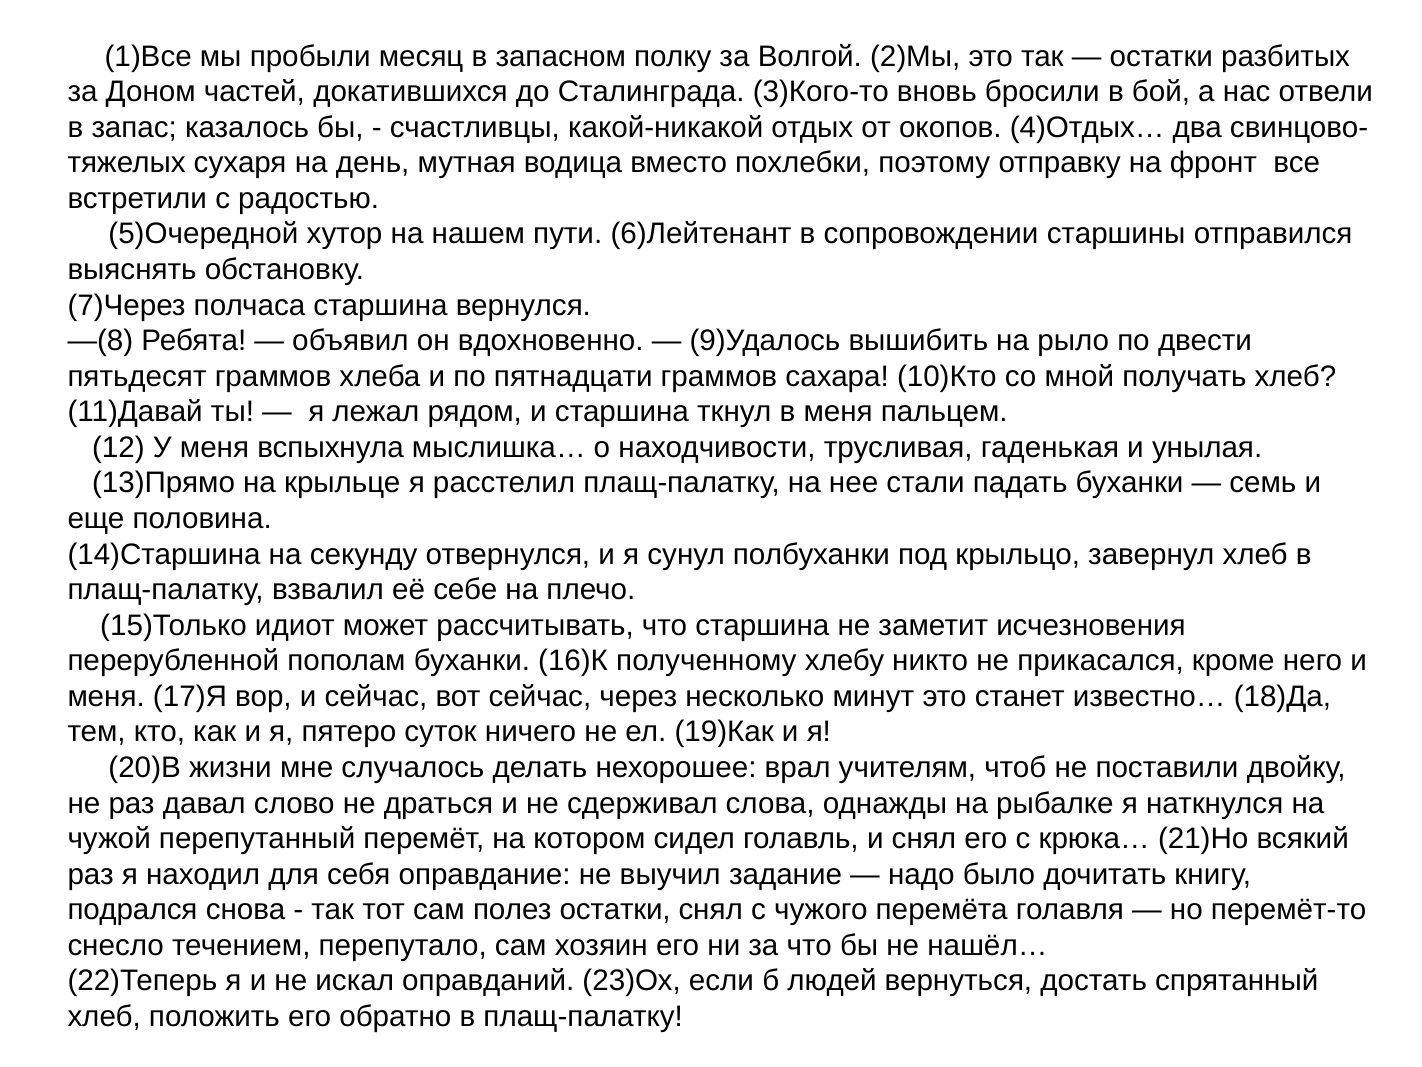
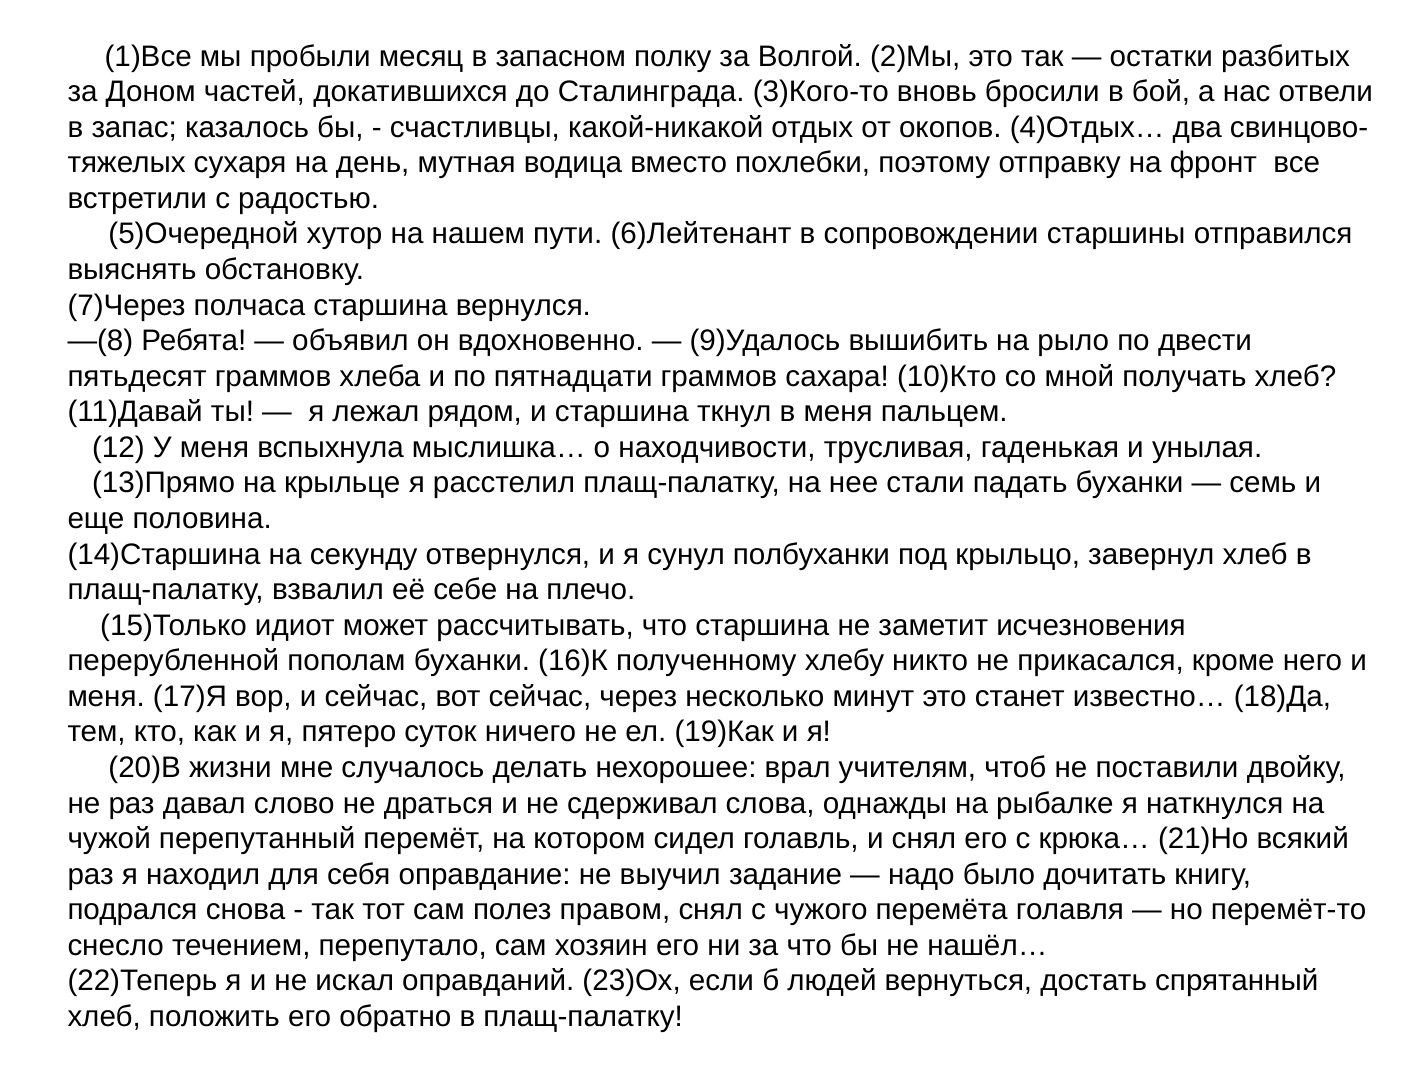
полез остатки: остатки -> правом (615, 910)
